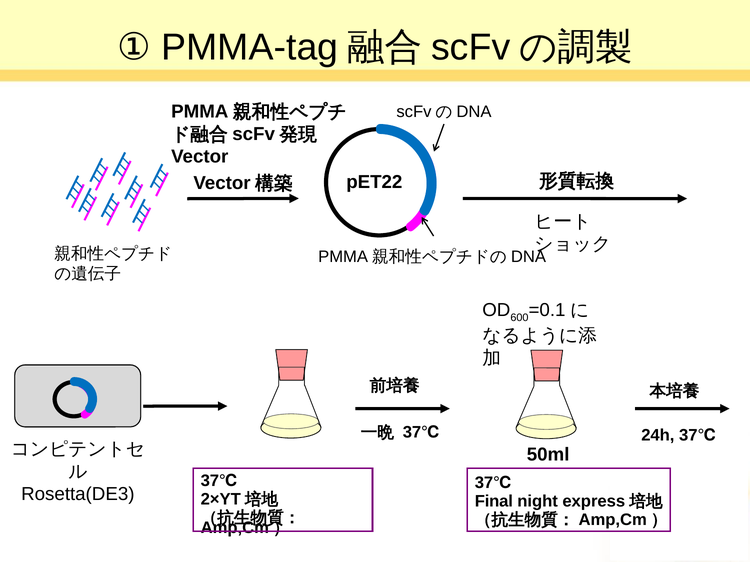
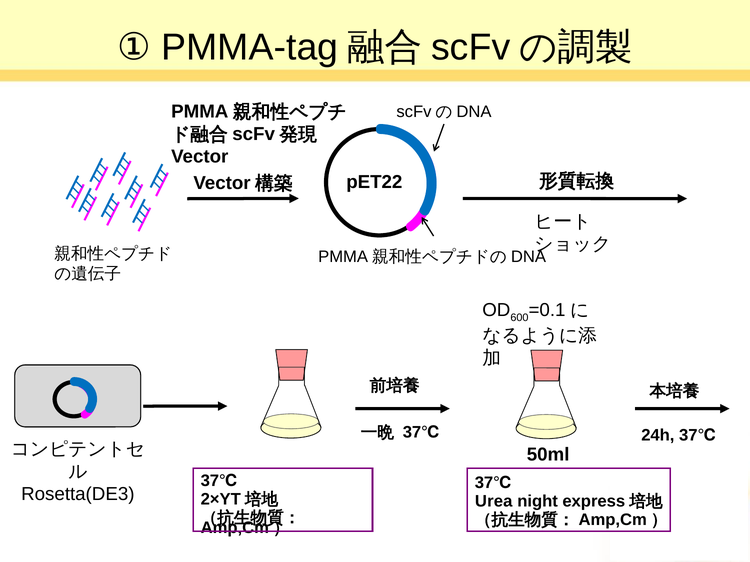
Final: Final -> Urea (494, 502)
